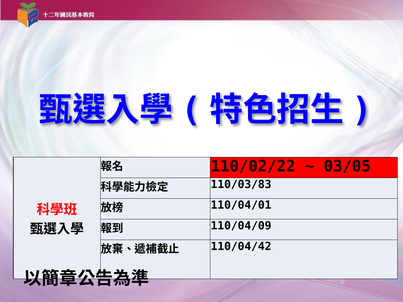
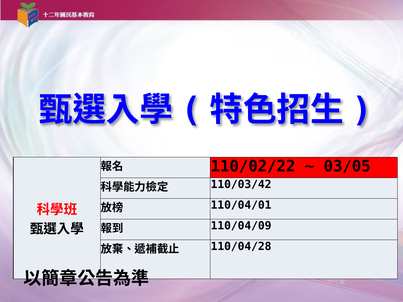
110/03/83: 110/03/83 -> 110/03/42 (241, 185)
110/04/42: 110/04/42 -> 110/04/28 (241, 247)
